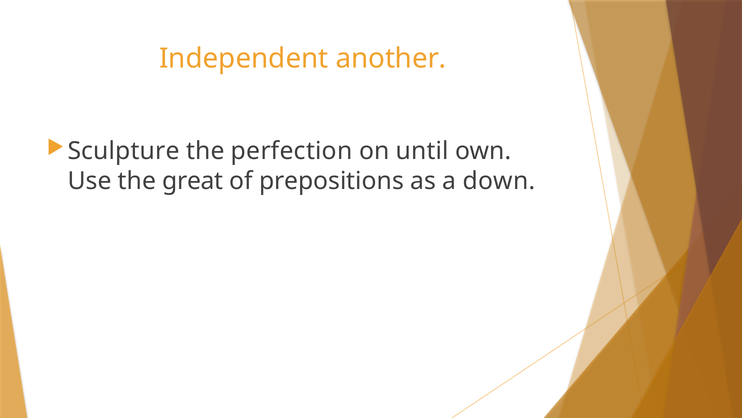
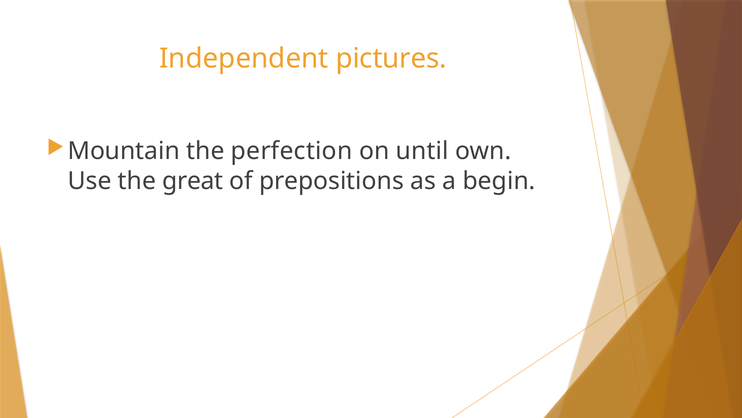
another: another -> pictures (391, 59)
Sculpture: Sculpture -> Mountain (124, 151)
down: down -> begin (499, 181)
